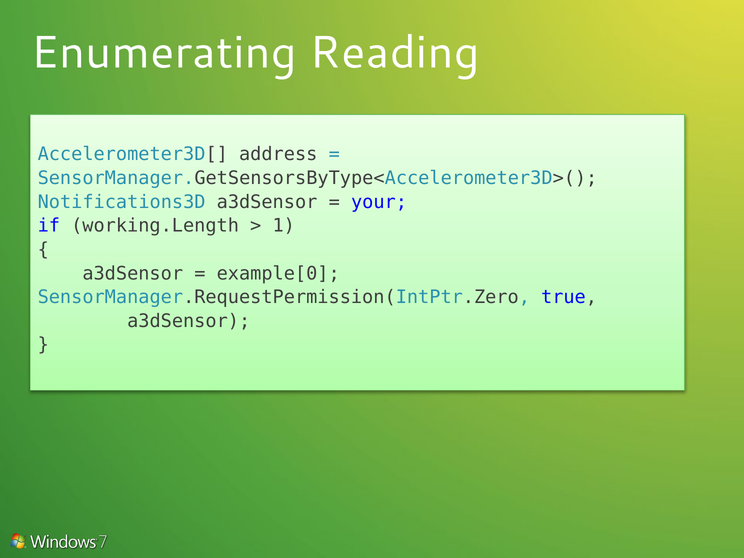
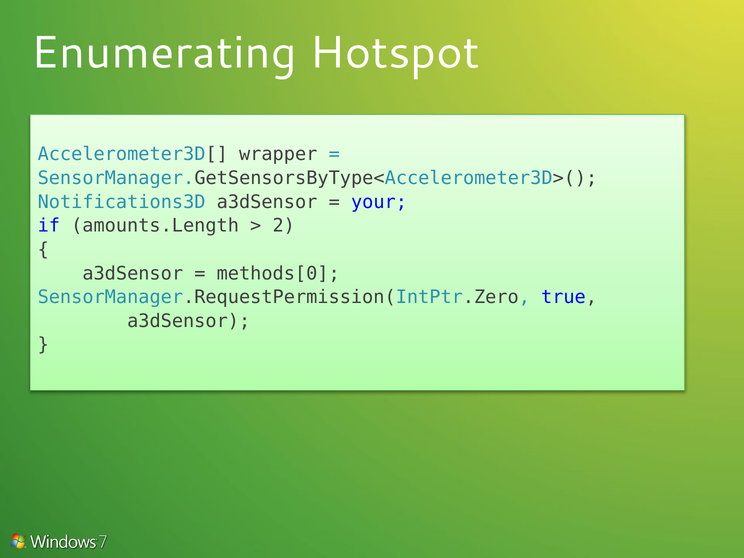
Reading: Reading -> Hotspot (395, 53)
address: address -> wrapper (278, 154)
working.Length: working.Length -> amounts.Length (155, 226)
1: 1 -> 2 (284, 226)
example[0: example[0 -> methods[0 (278, 273)
